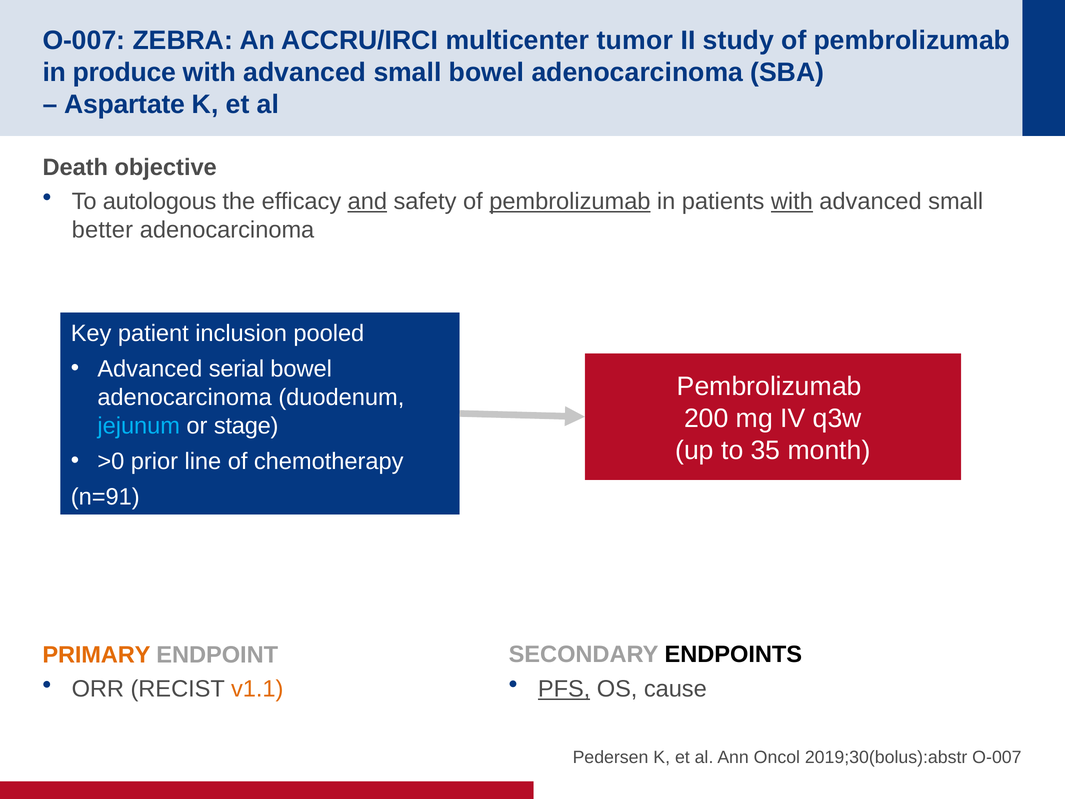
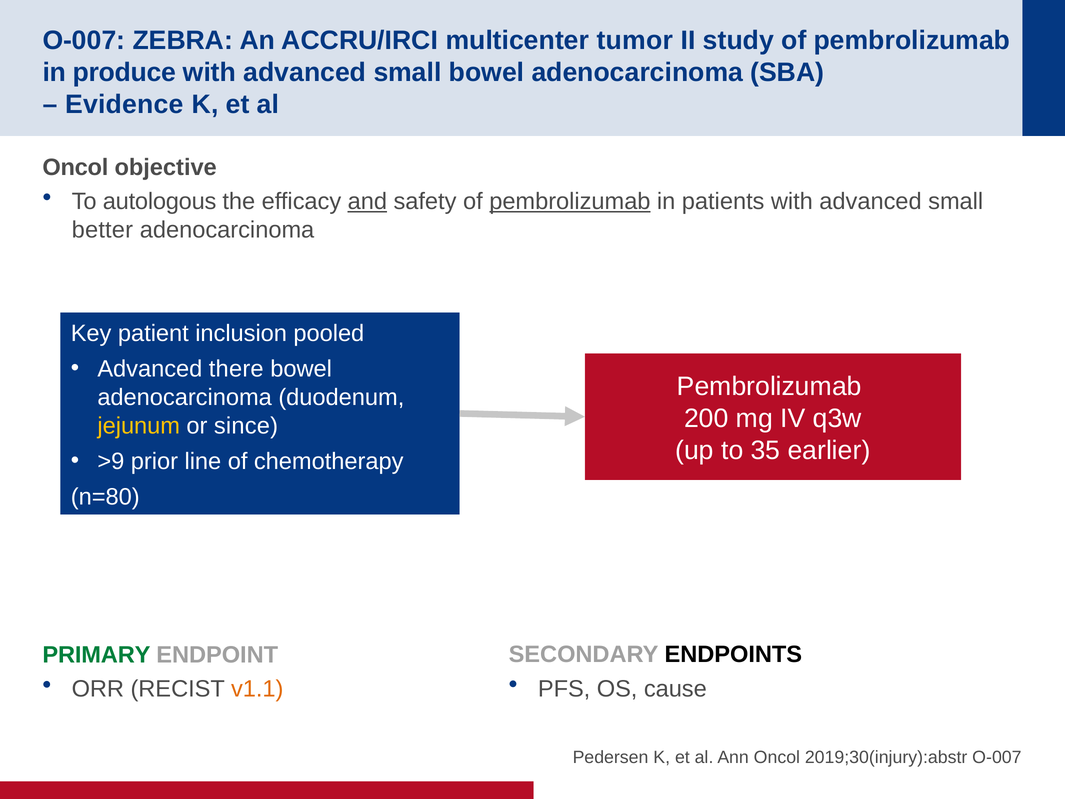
Aspartate: Aspartate -> Evidence (124, 104)
Death: Death -> Oncol (75, 167)
with underline: present -> none (792, 202)
serial: serial -> there (236, 369)
jejunum colour: light blue -> yellow (139, 426)
stage: stage -> since (246, 426)
month: month -> earlier (829, 450)
>0: >0 -> >9 (111, 461)
n=91: n=91 -> n=80 (105, 497)
PRIMARY colour: orange -> green (96, 655)
PFS underline: present -> none (564, 689)
2019;30(bolus):abstr: 2019;30(bolus):abstr -> 2019;30(injury):abstr (886, 757)
